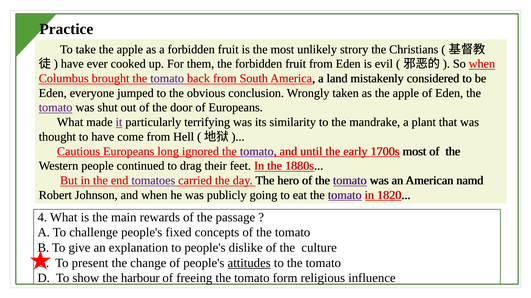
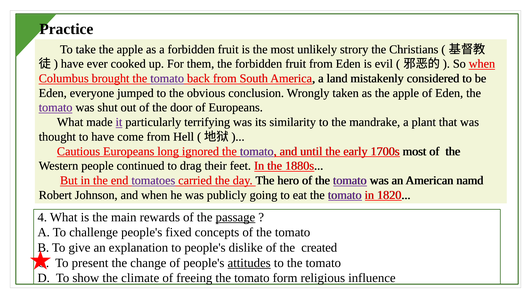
passage underline: none -> present (235, 218)
culture: culture -> created (319, 248)
harbour: harbour -> climate (140, 279)
